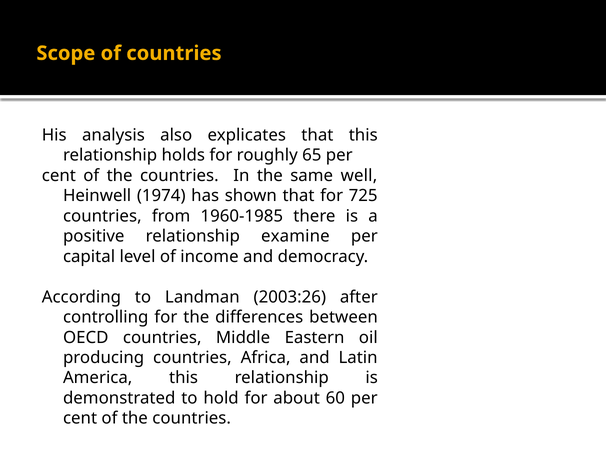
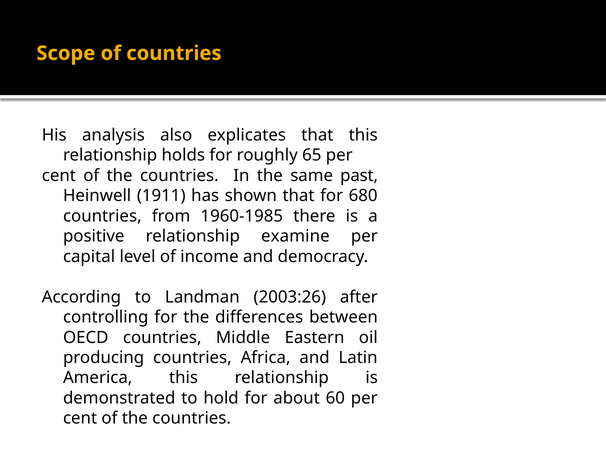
well: well -> past (359, 175)
1974: 1974 -> 1911 (161, 196)
725: 725 -> 680 (363, 196)
